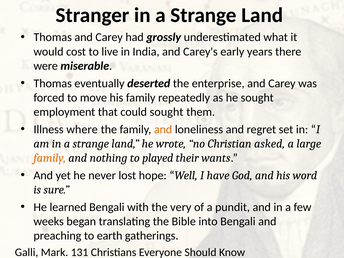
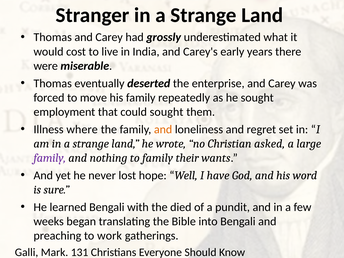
family colour: orange -> purple (50, 158)
to played: played -> family (158, 158)
very: very -> died (181, 207)
earth: earth -> work (109, 236)
